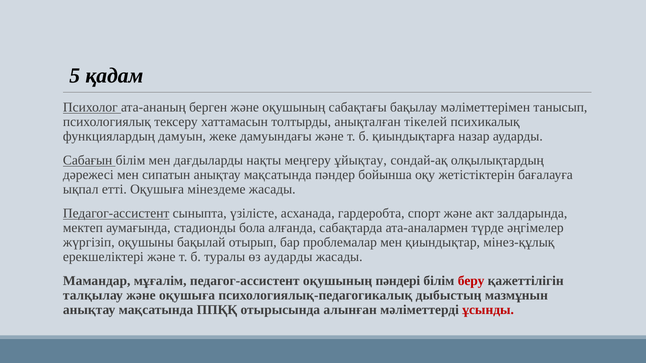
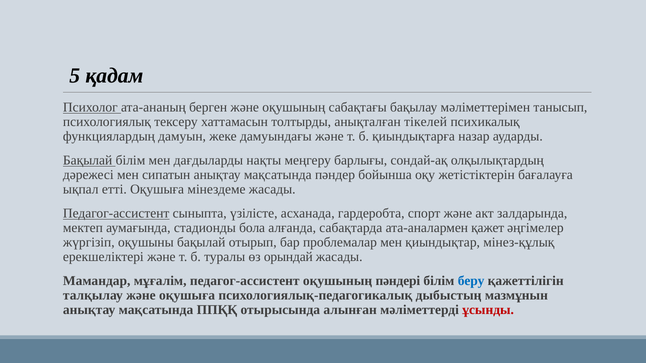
Сабағын: Сабағын -> Бақылай (88, 161)
ұйықтау: ұйықтау -> барлығы (361, 161)
түрде: түрде -> қажет (488, 228)
өз аударды: аударды -> орындай (288, 257)
беру colour: red -> blue (471, 281)
